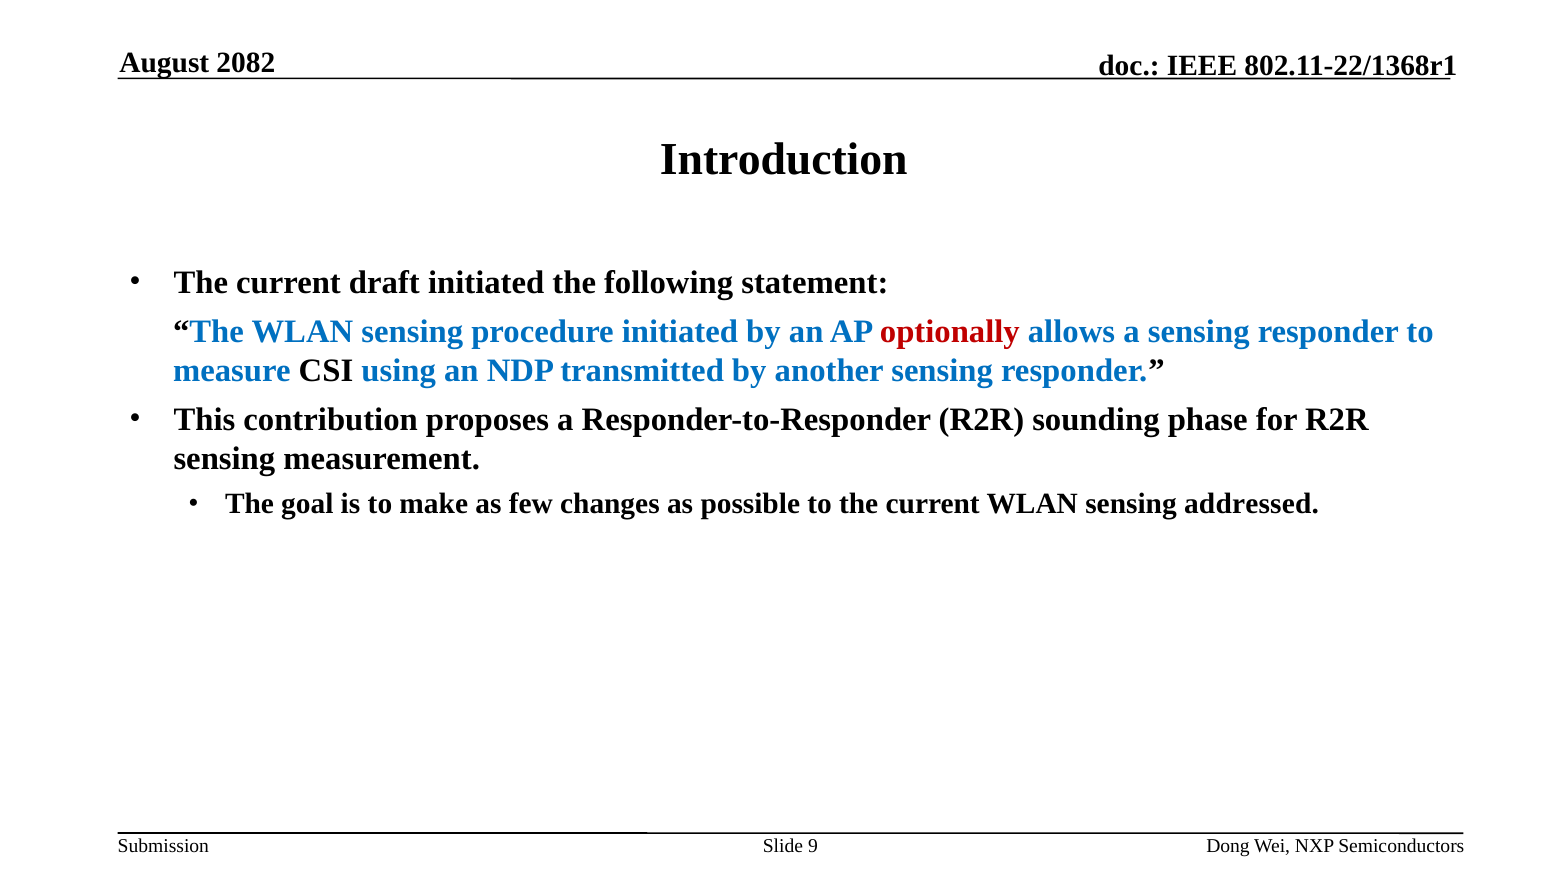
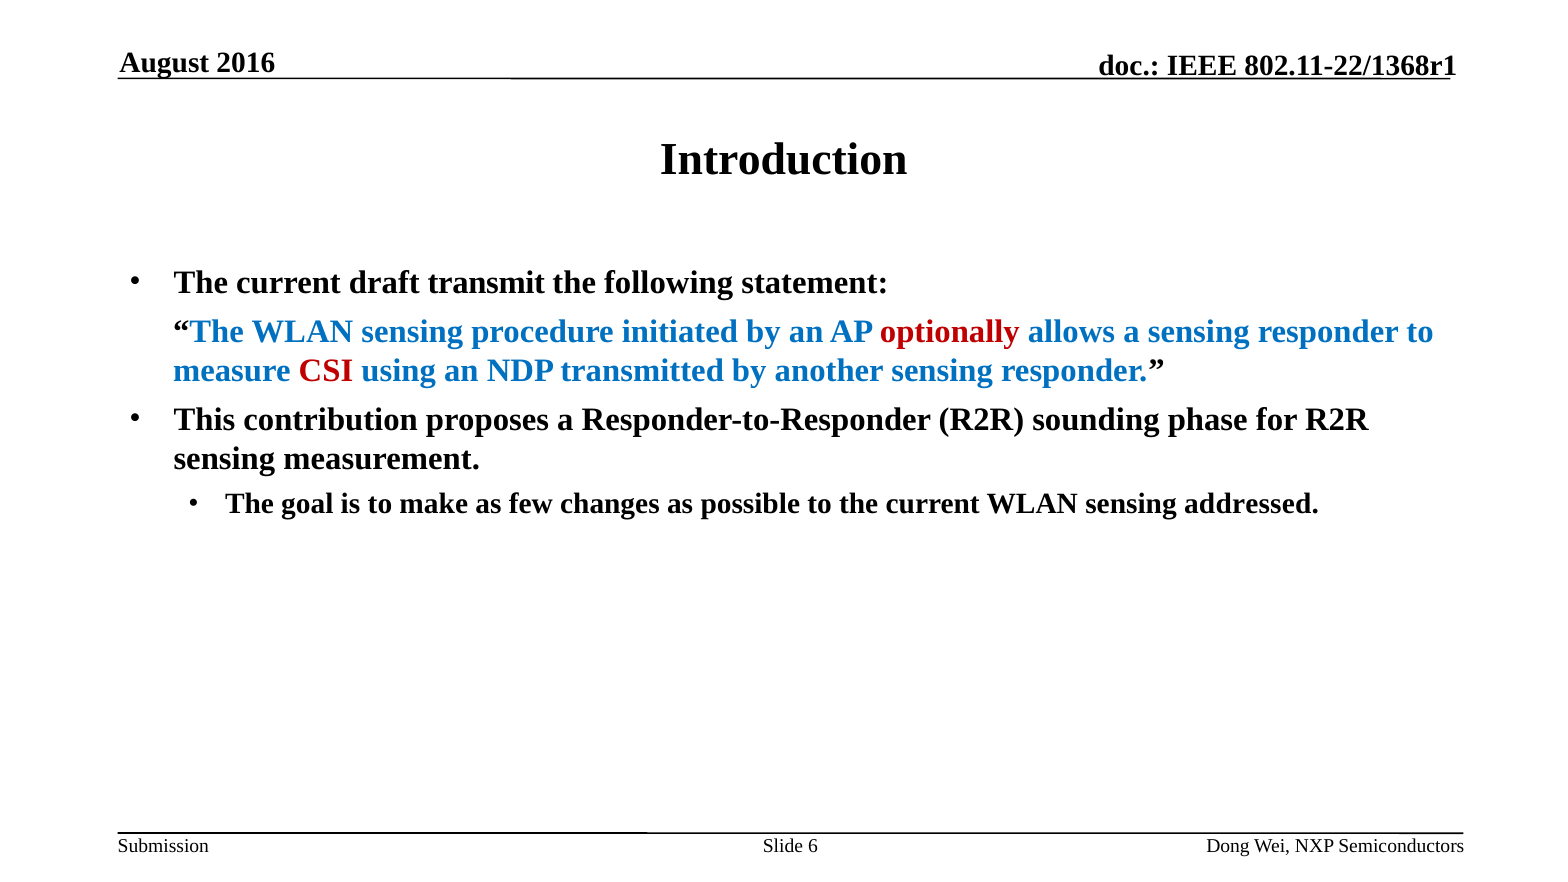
2082: 2082 -> 2016 (246, 62)
draft initiated: initiated -> transmit (486, 283)
CSI colour: black -> red (326, 371)
9: 9 -> 6 (813, 846)
